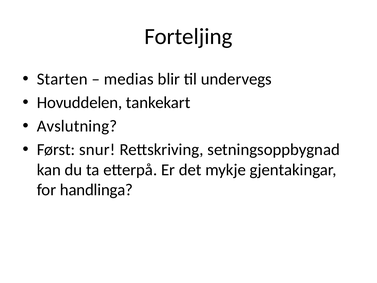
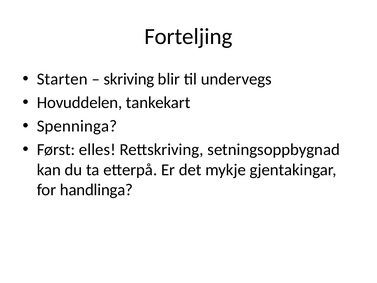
medias: medias -> skriving (129, 79)
Avslutning: Avslutning -> Spenninga (77, 126)
snur: snur -> elles (97, 149)
